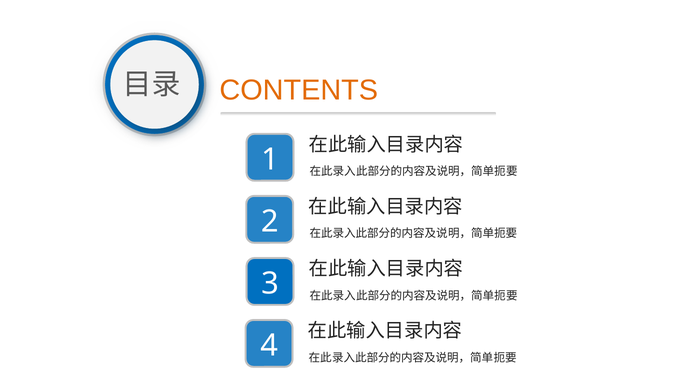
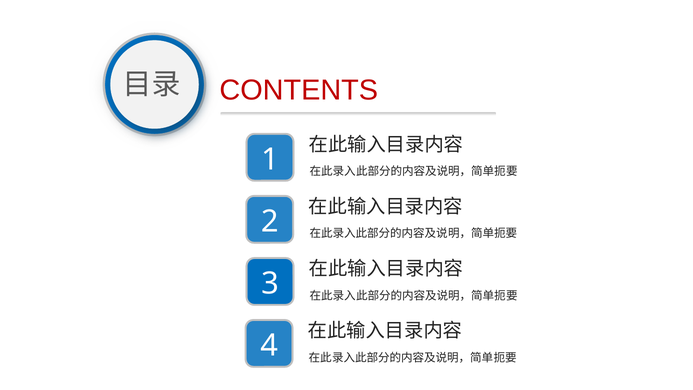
CONTENTS colour: orange -> red (299, 90)
